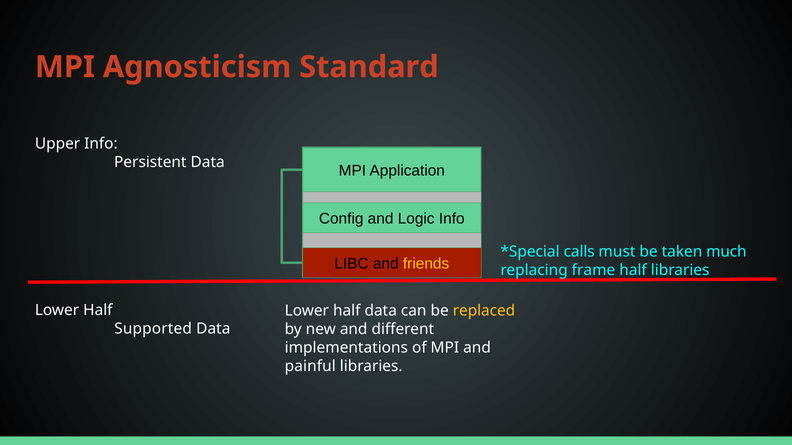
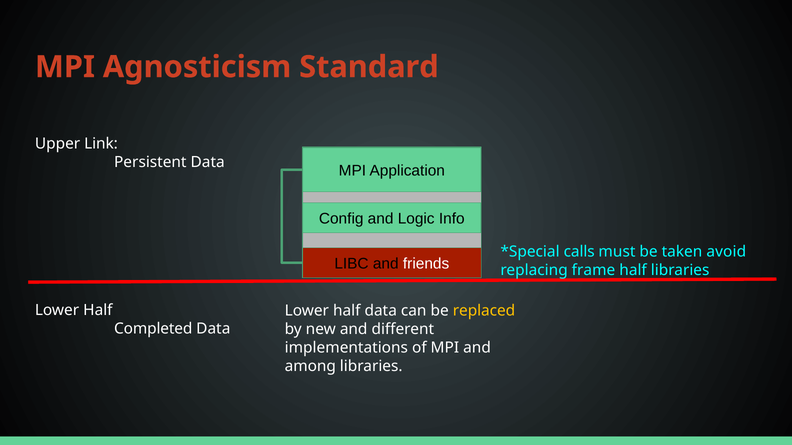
Upper Info: Info -> Link (101, 144)
much: much -> avoid (726, 252)
friends colour: yellow -> white (426, 264)
Supported: Supported -> Completed (153, 329)
painful: painful -> among (310, 367)
